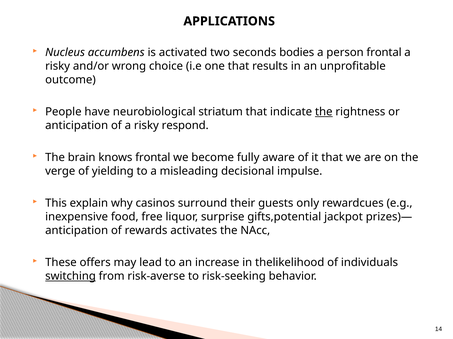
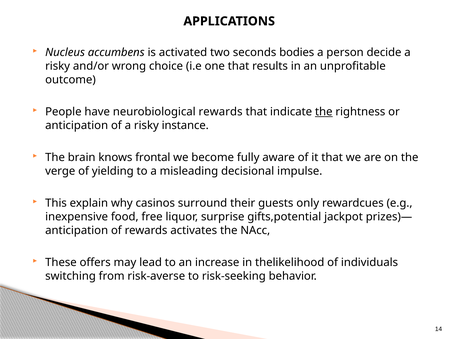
person frontal: frontal -> decide (384, 53)
neurobiological striatum: striatum -> rewards (221, 112)
respond: respond -> instance (185, 126)
switching underline: present -> none (71, 277)
